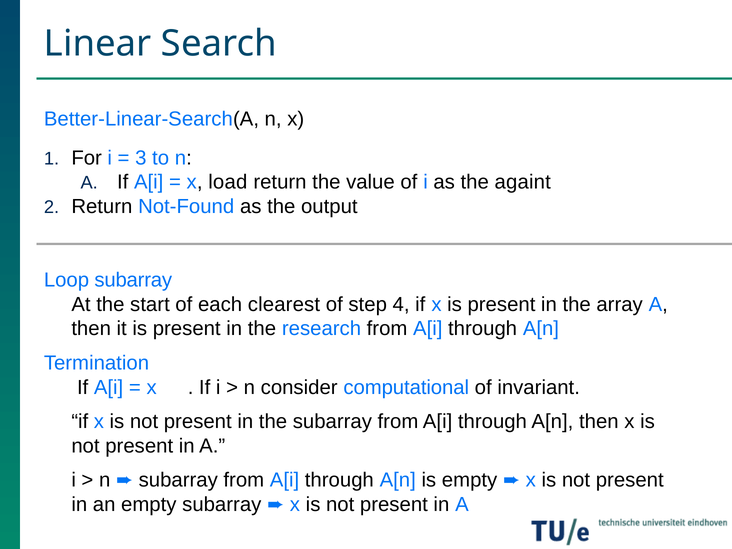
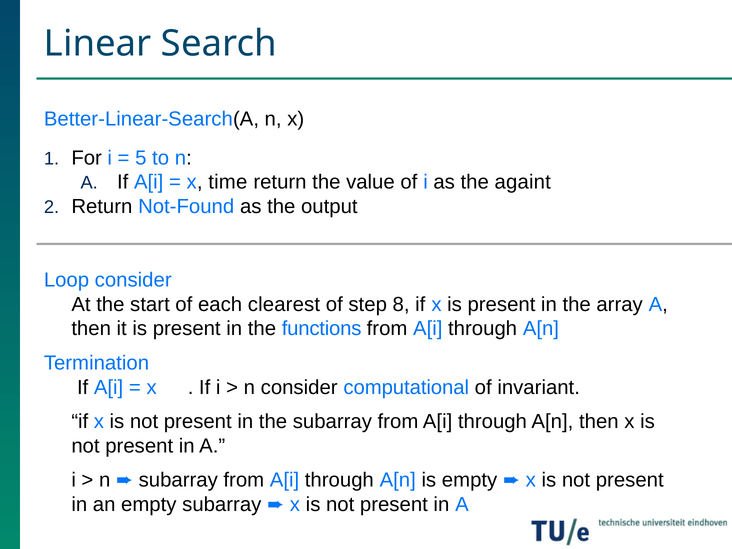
3: 3 -> 5 (141, 158)
load: load -> time (228, 182)
Loop subarray: subarray -> consider (133, 280)
4: 4 -> 8 (401, 304)
research: research -> functions (322, 329)
